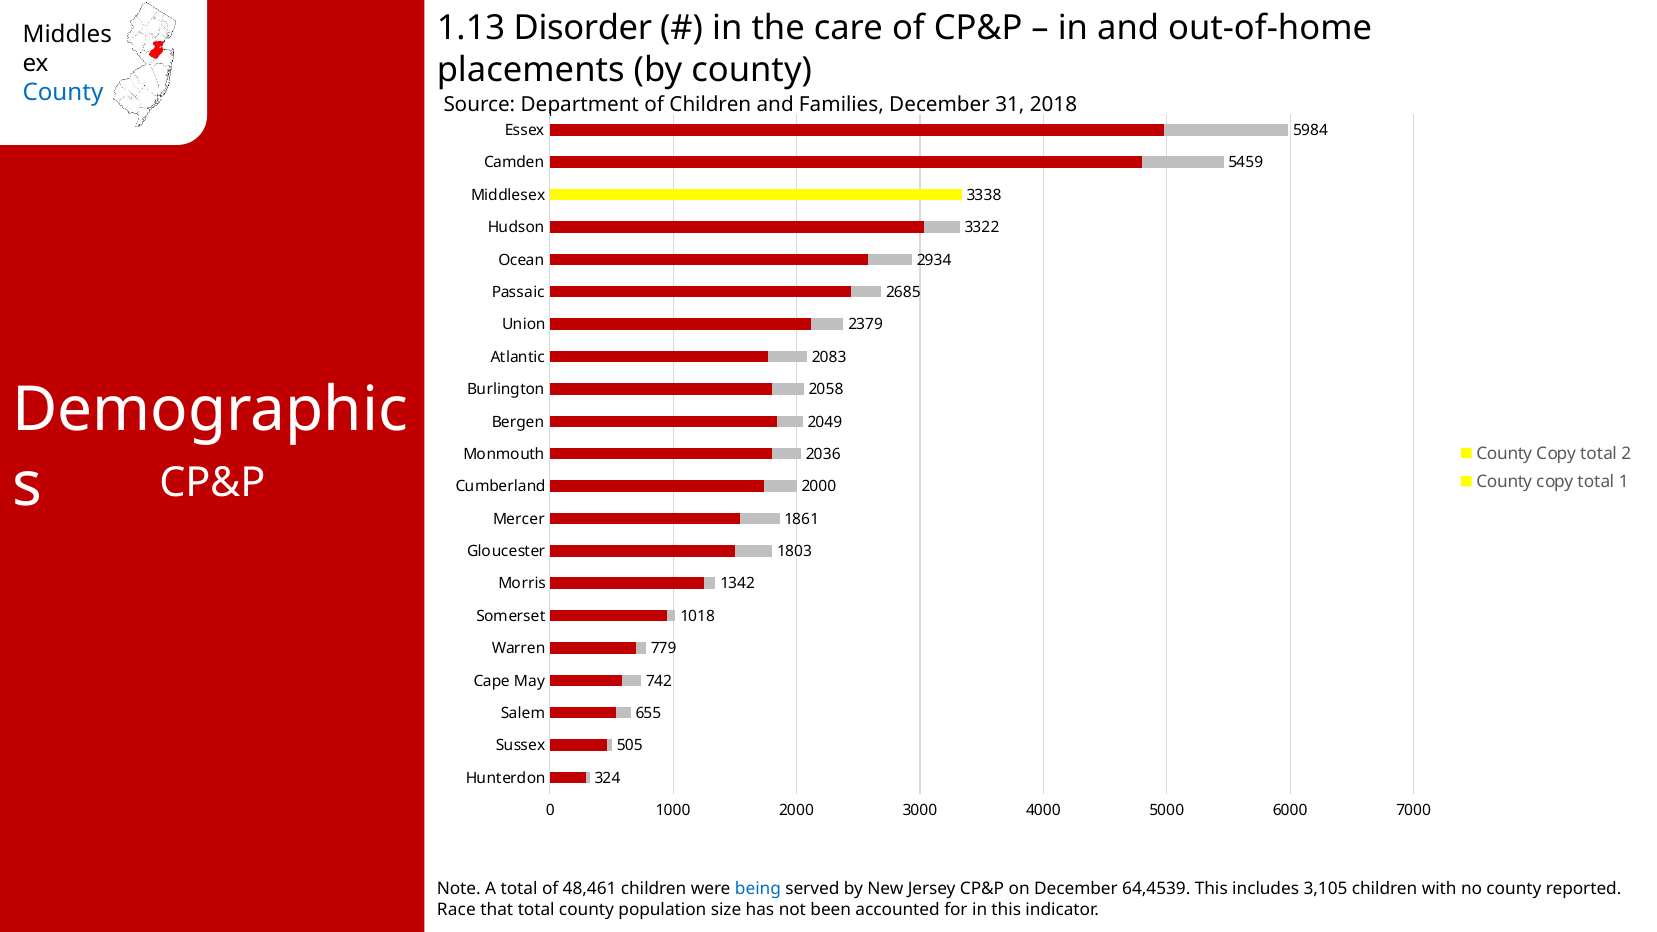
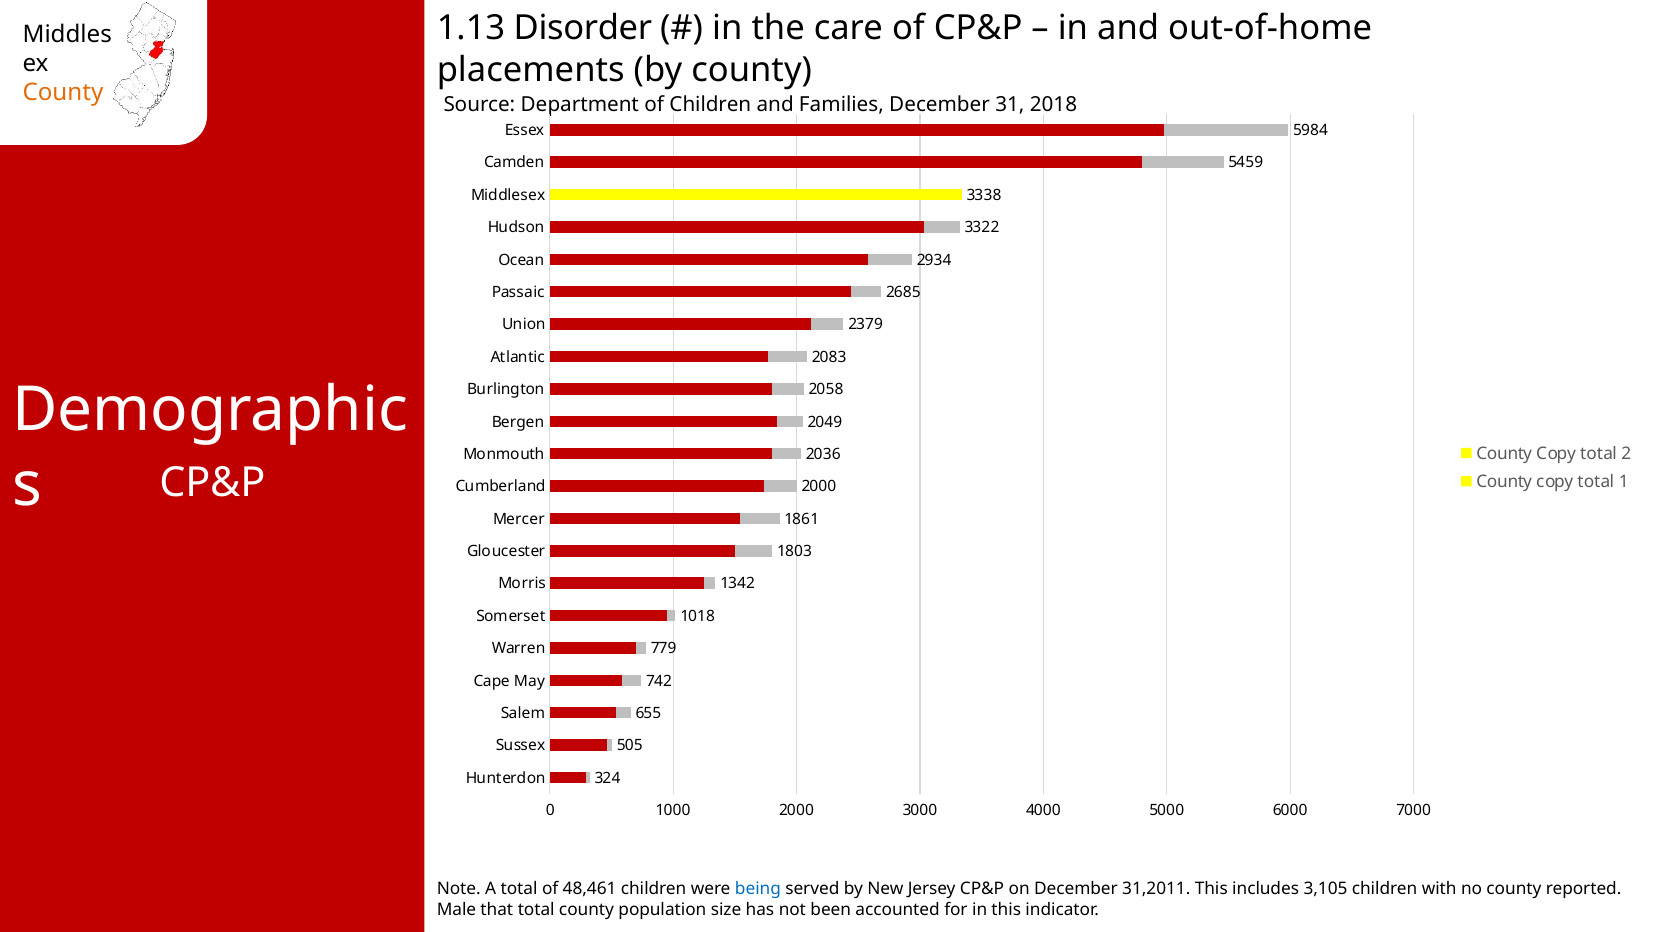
County colour: blue -> orange (63, 92)
64,4539: 64,4539 -> 31,2011 (1156, 889)
Race: Race -> Male (456, 910)
